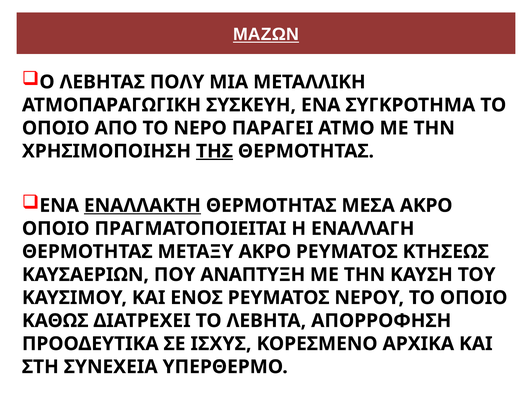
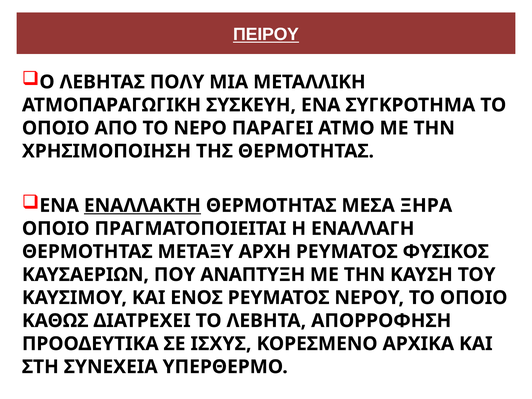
ΜΑΖΩΝ: ΜΑΖΩΝ -> ΠΕΙΡΟΥ (266, 34)
ΤΗΣ underline: present -> none (214, 151)
ΜΕΣΑ ΑΚΡΟ: ΑΚΡΟ -> ΞΗΡΑ (426, 206)
ΜΕΤΑΞΥ ΑΚΡΟ: ΑΚΡΟ -> ΑΡΧΗ (265, 252)
ΚΤΗΣΕΩΣ: ΚΤΗΣΕΩΣ -> ΦΥΣΙΚΟΣ (446, 252)
